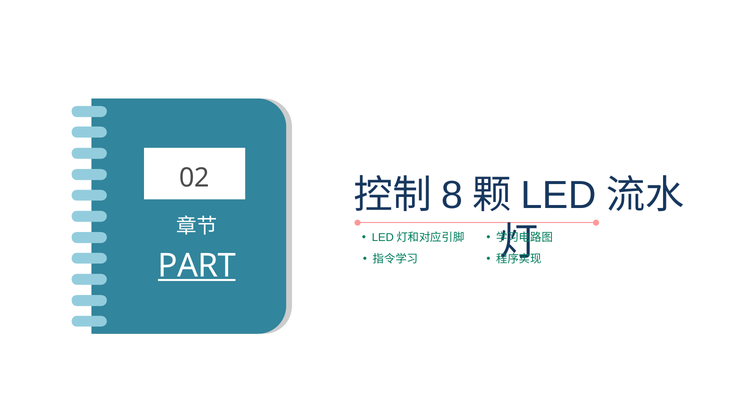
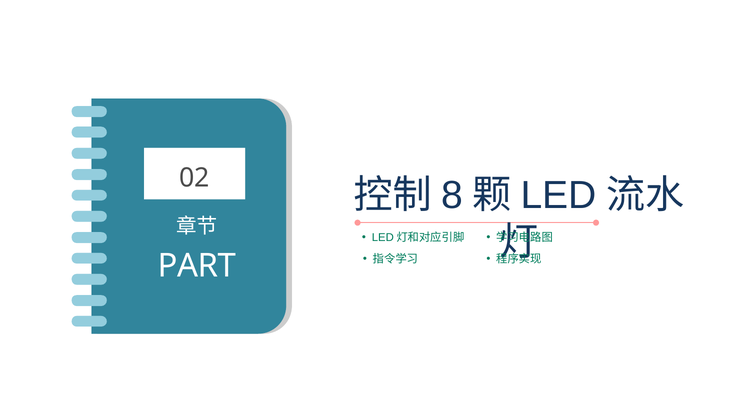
PART underline: present -> none (197, 265)
